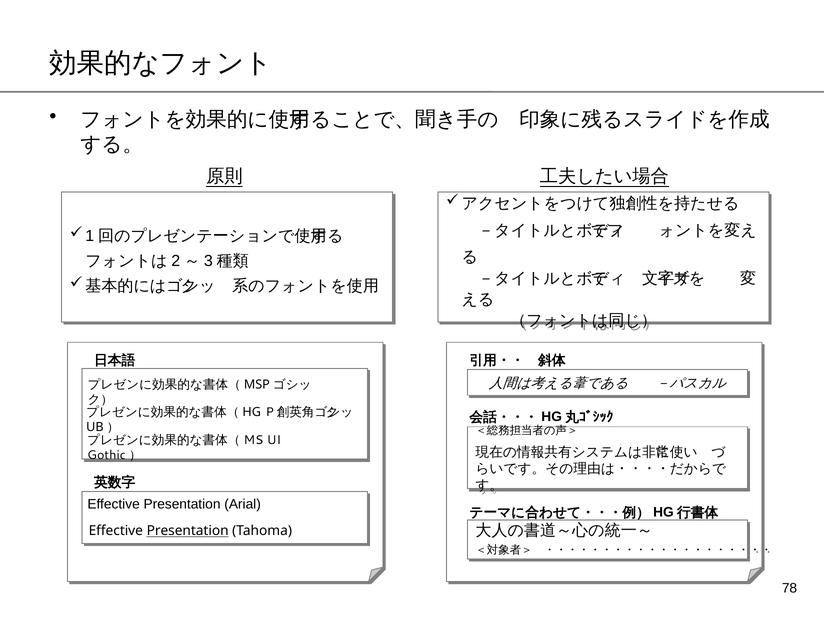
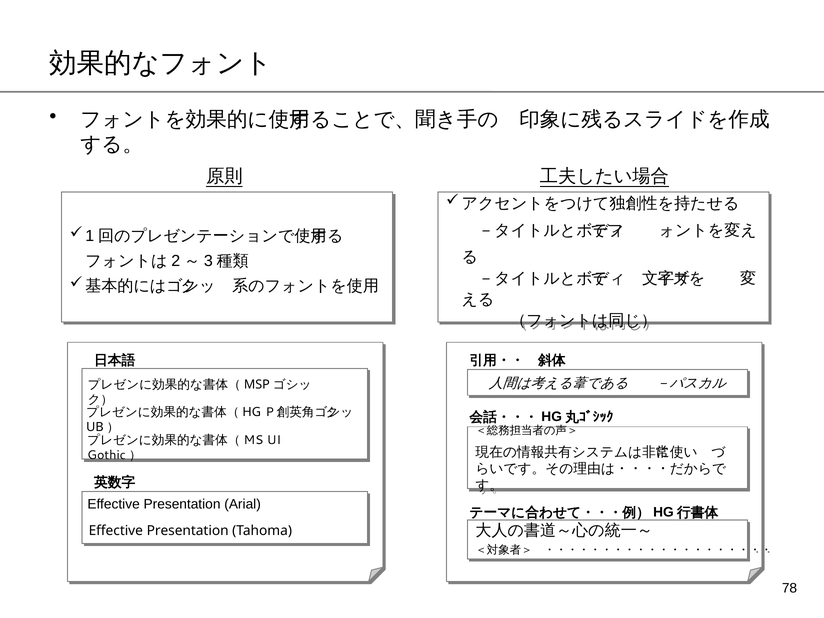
Presentation underline: present -> none (188, 531)
